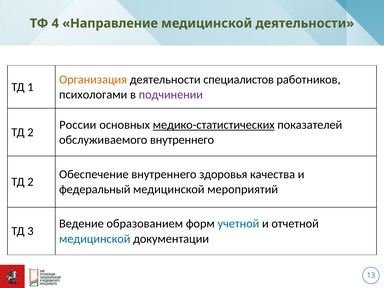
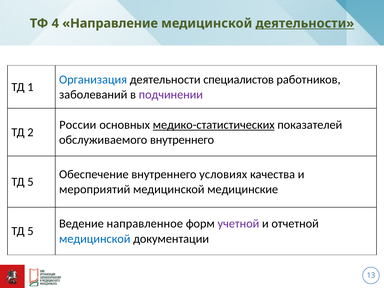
деятельности underline: none -> present (305, 23)
Организация colour: orange -> blue (93, 79)
психологами: психологами -> заболеваний (93, 95)
здоровья: здоровья -> условиях (223, 174)
2: 2 -> 5 (30, 182)
федеральный: федеральный -> мероприятий (95, 189)
мероприятий: мероприятий -> медицинские (243, 189)
образованием: образованием -> направленное (145, 224)
учетной colour: blue -> purple (238, 224)
3: 3 -> 5 (30, 231)
